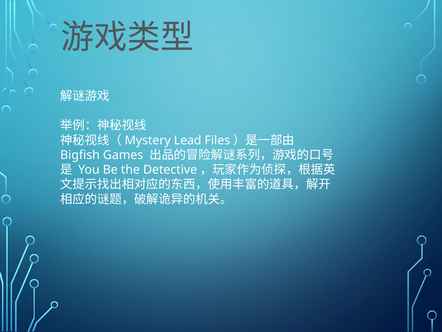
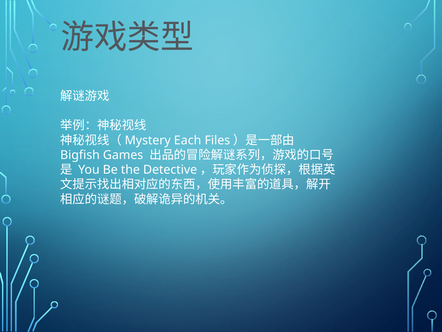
Lead: Lead -> Each (188, 140)
